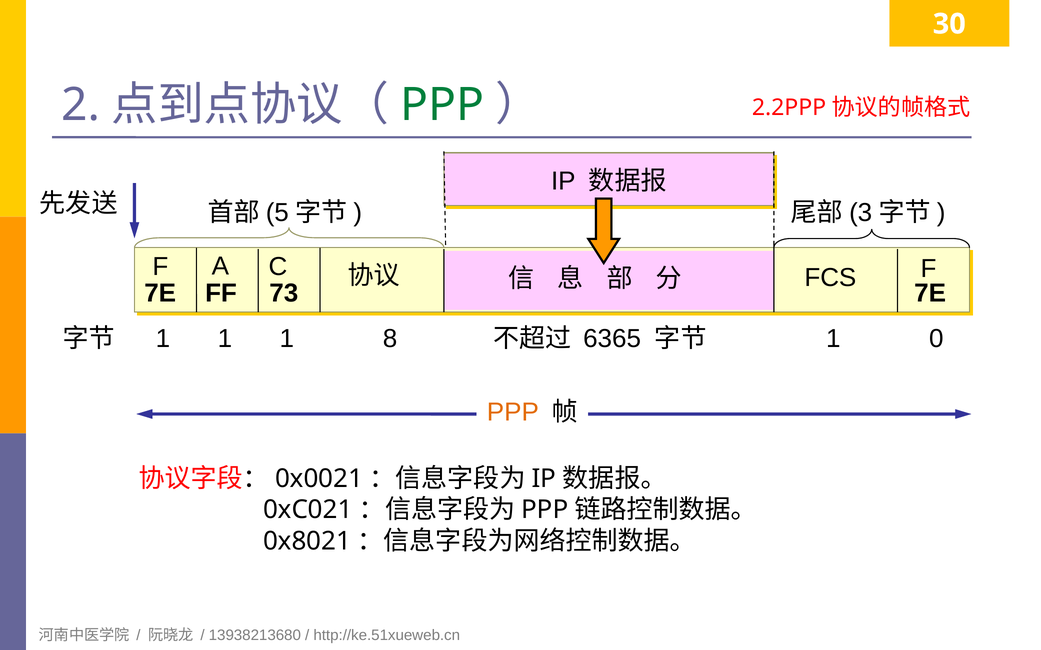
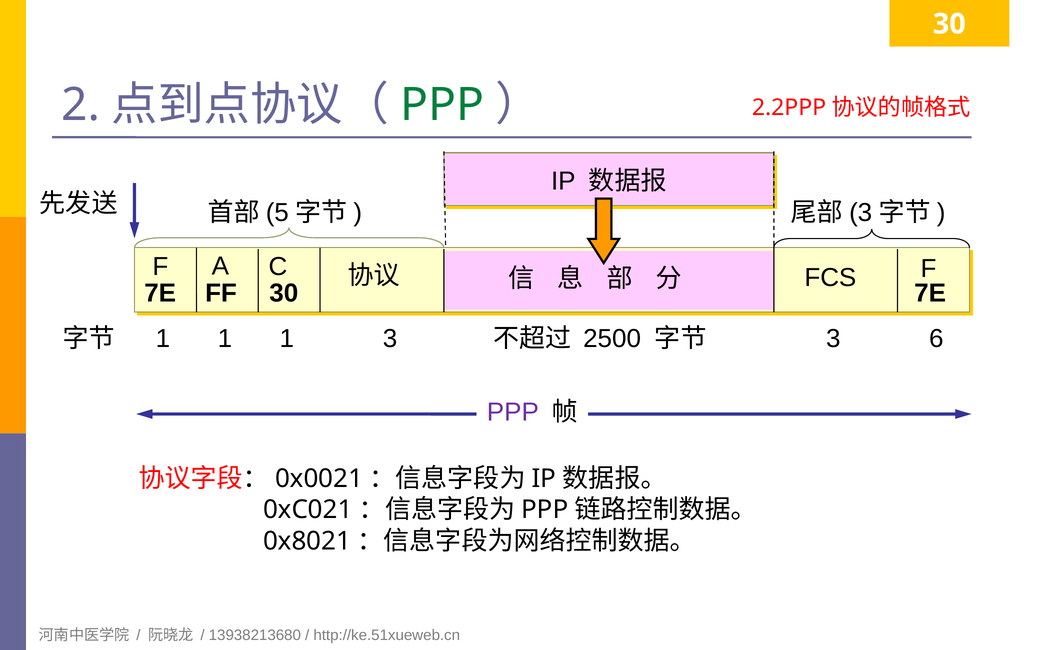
FF 73: 73 -> 30 (284, 294)
8: 8 -> 3 (390, 339)
0: 0 -> 6 (936, 339)
6365: 6365 -> 2500 (612, 339)
1: 1 -> 3 (833, 339)
PPP colour: orange -> purple (513, 412)
